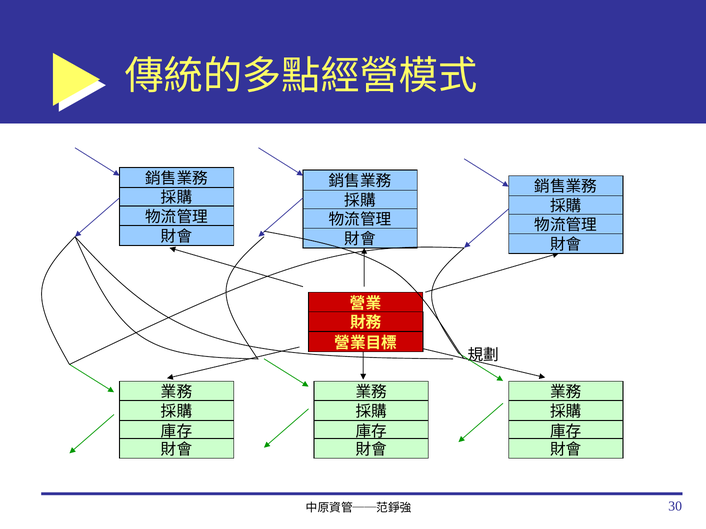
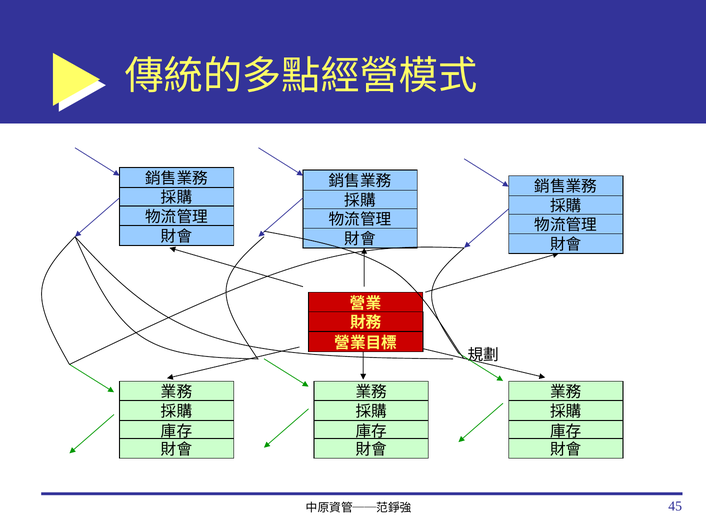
30: 30 -> 45 (675, 507)
